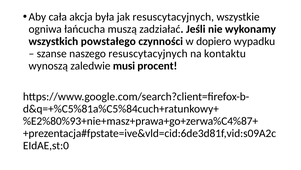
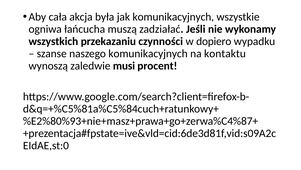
jak resuscytacyjnych: resuscytacyjnych -> komunikacyjnych (173, 17)
powstałego: powstałego -> przekazaniu (108, 41)
naszego resuscytacyjnych: resuscytacyjnych -> komunikacyjnych (148, 53)
